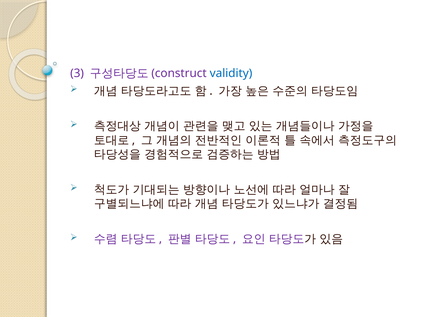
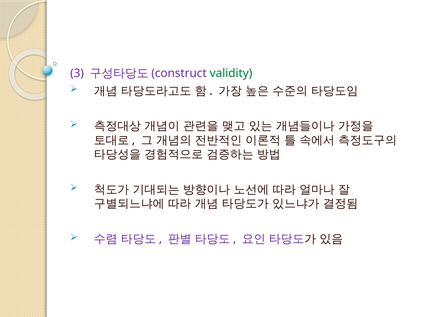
validity colour: blue -> green (231, 73)
